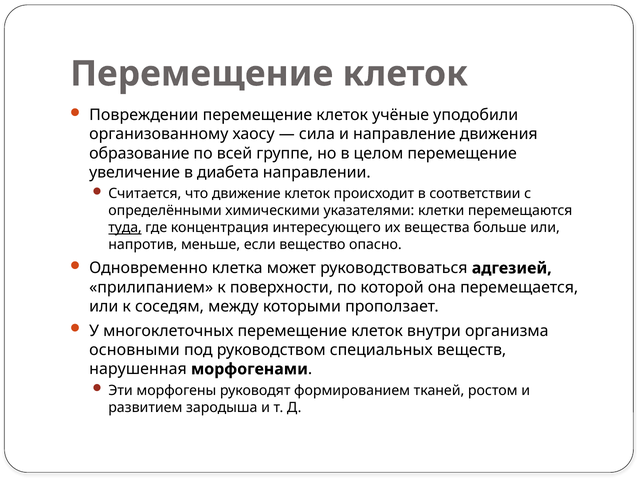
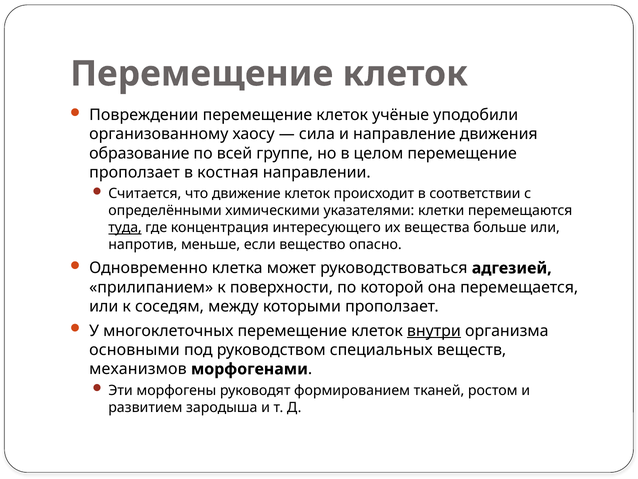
увеличение: увеличение -> проползает (135, 172)
диабета: диабета -> костная (228, 172)
внутри underline: none -> present (434, 330)
нарушенная: нарушенная -> механизмов (138, 369)
